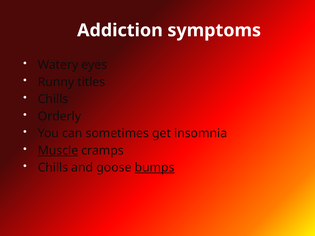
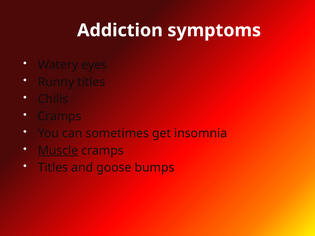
Orderly: Orderly -> Cramps (59, 116)
Chills: Chills -> Titles (53, 168)
bumps underline: present -> none (155, 168)
